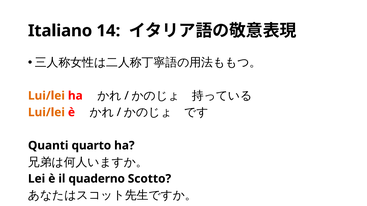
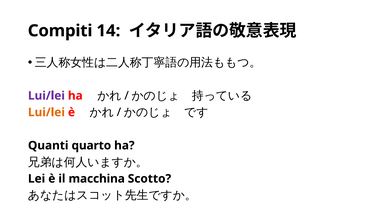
Italiano: Italiano -> Compiti (60, 31)
Lui/lei colour: orange -> purple (46, 96)
quaderno: quaderno -> macchina (97, 179)
